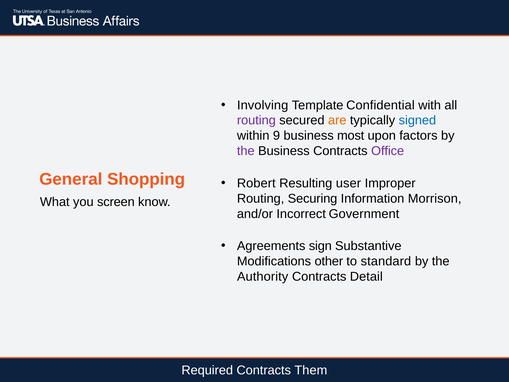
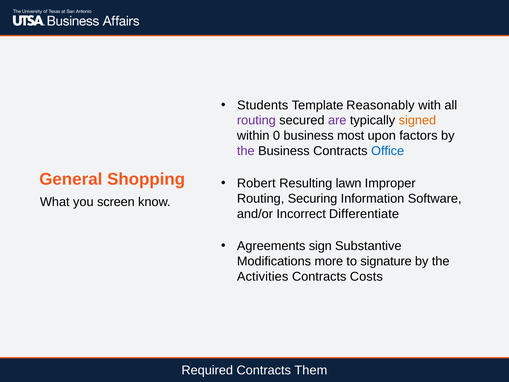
Involving: Involving -> Students (263, 105)
Confidential: Confidential -> Reasonably (380, 105)
are colour: orange -> purple (337, 120)
signed colour: blue -> orange (417, 120)
9: 9 -> 0 (276, 136)
Office colour: purple -> blue (388, 151)
user: user -> lawn (349, 183)
Morrison: Morrison -> Software (435, 198)
Government: Government -> Differentiate (364, 214)
other: other -> more (329, 261)
standard: standard -> signature (386, 261)
Authority: Authority -> Activities (263, 276)
Detail: Detail -> Costs (366, 276)
